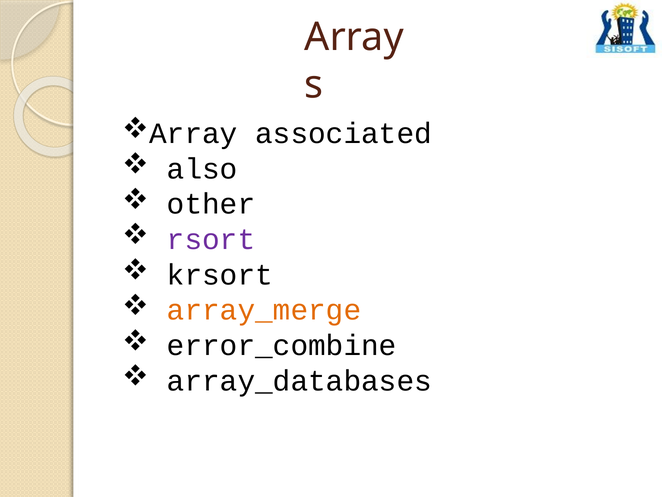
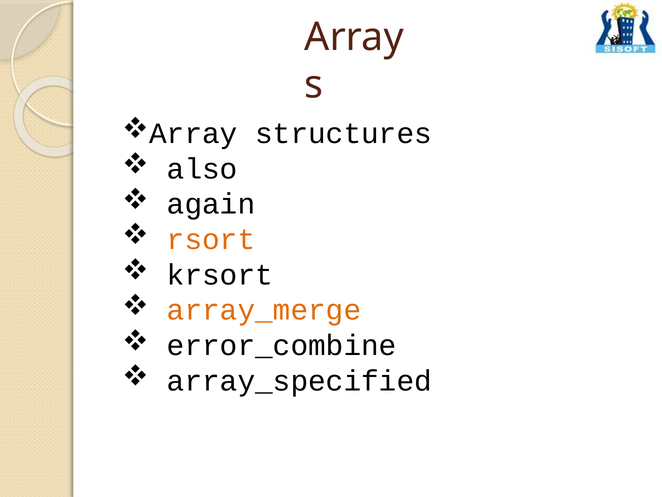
associated: associated -> structures (344, 133)
other: other -> again (211, 204)
rsort colour: purple -> orange (211, 239)
array_databases: array_databases -> array_specified (299, 381)
